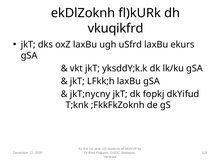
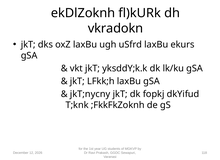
vkuqikfrd: vkuqikfrd -> vkradokn (116, 28)
